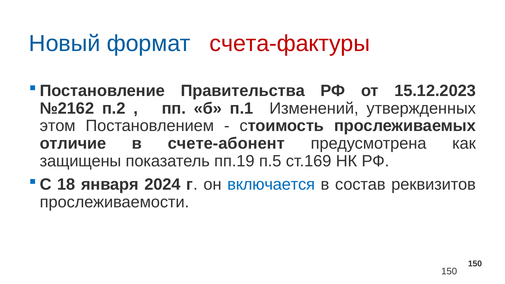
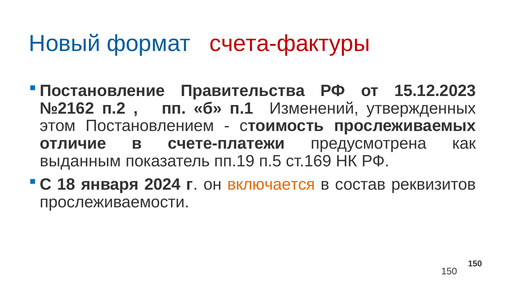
счете-абонент: счете-абонент -> счете-платежи (226, 143)
защищены: защищены -> выданным (80, 161)
включается colour: blue -> orange (271, 185)
